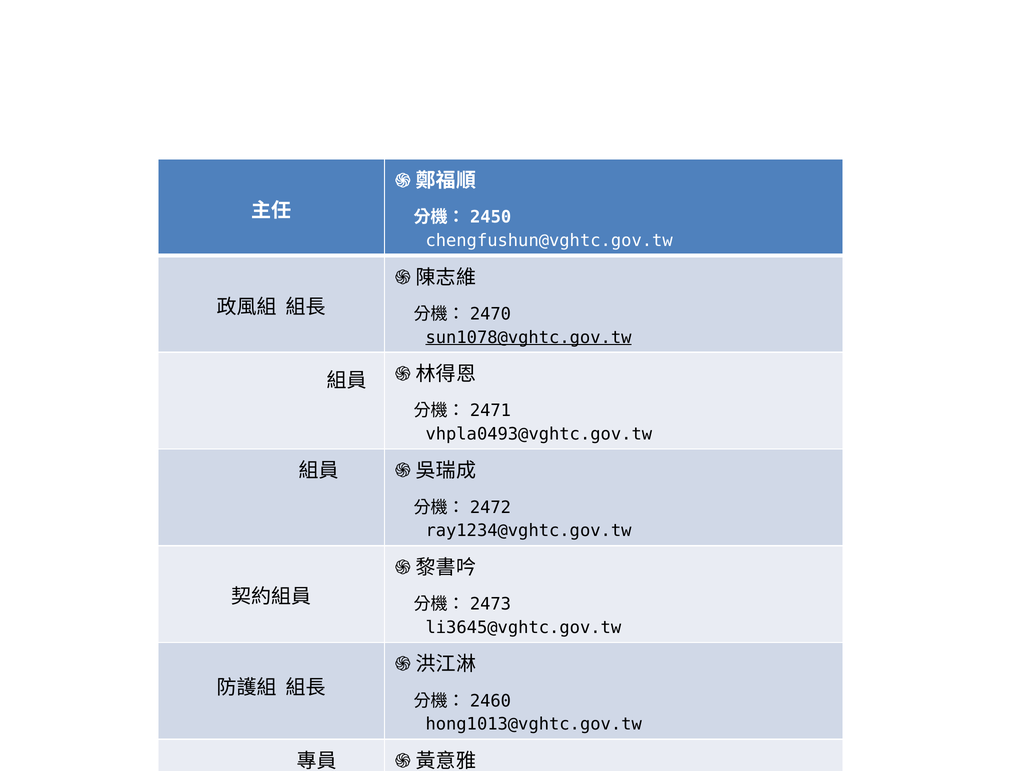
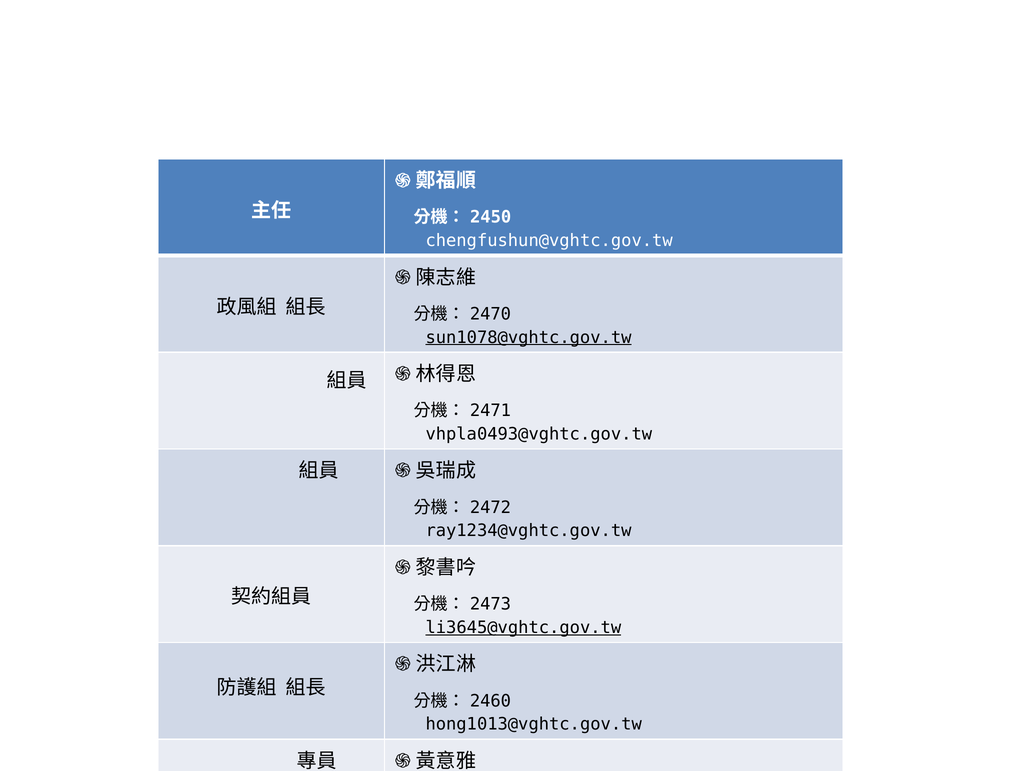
li3645@vghtc.gov.tw underline: none -> present (523, 628)
